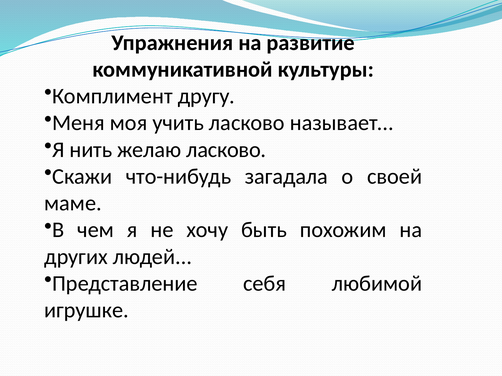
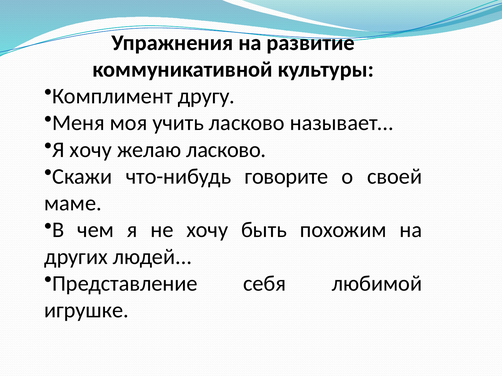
Я нить: нить -> хочу (91, 150)
загадала: загадала -> говорите (286, 177)
